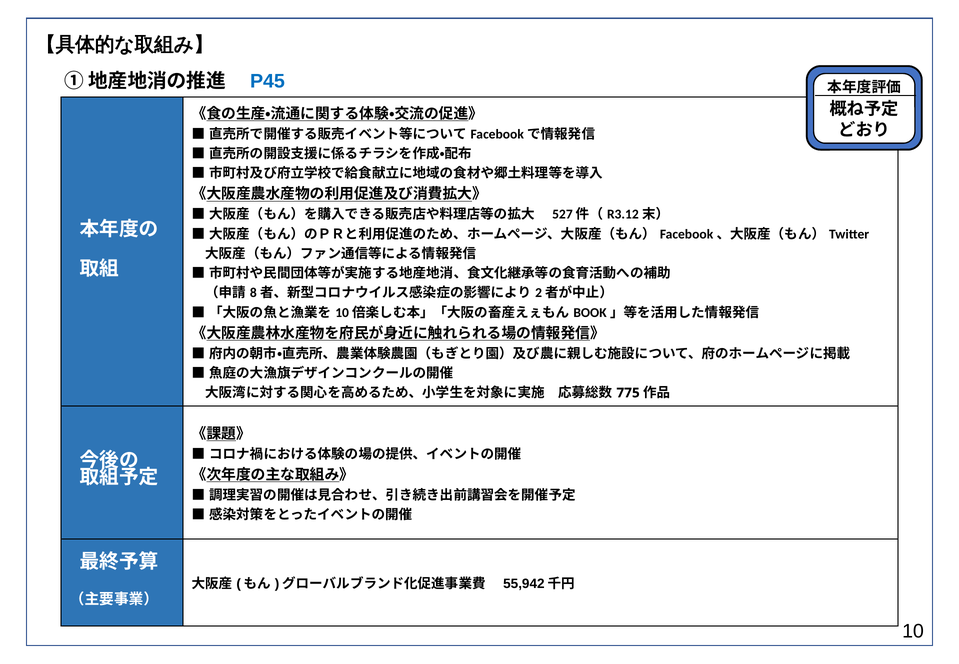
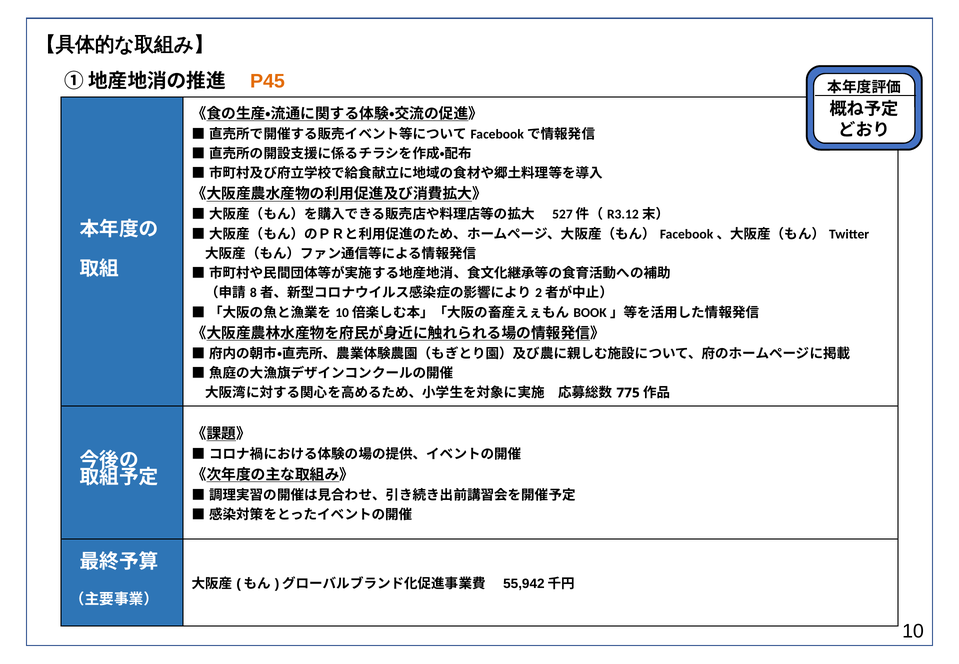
P45 colour: blue -> orange (267, 81)
